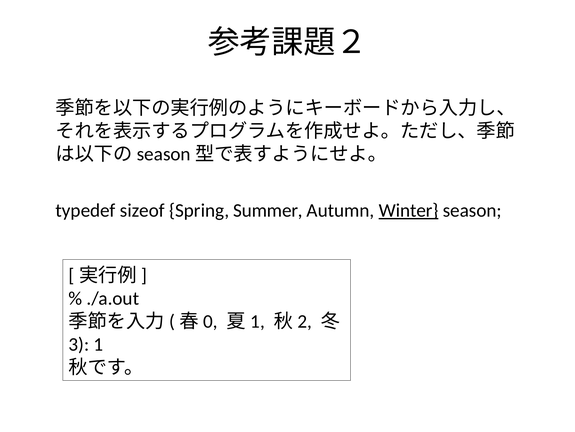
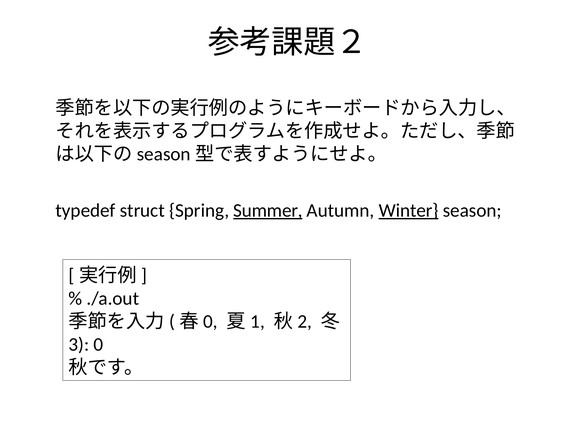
sizeof: sizeof -> struct (142, 210)
Summer underline: none -> present (268, 210)
1: 1 -> 0 (98, 344)
